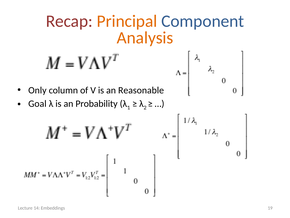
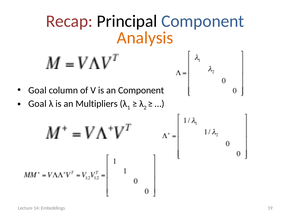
Principal colour: orange -> black (127, 21)
Only: Only -> Goal (37, 90)
an Reasonable: Reasonable -> Component (141, 90)
Probability: Probability -> Multipliers (97, 104)
